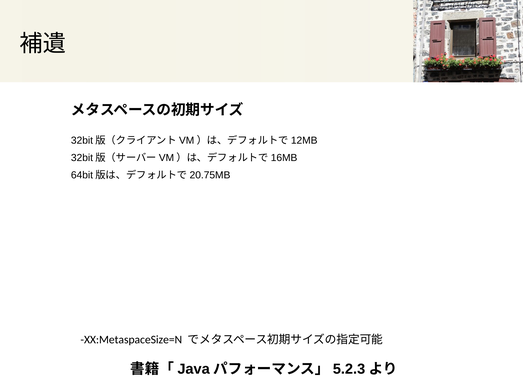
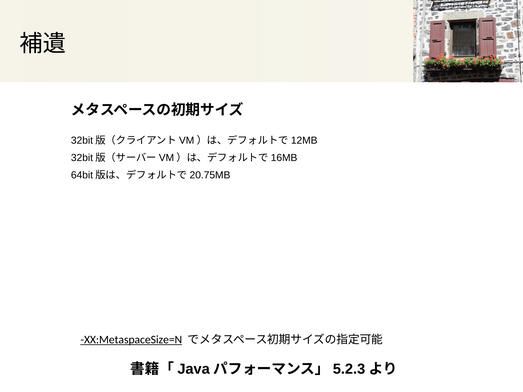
XX:MetaspaceSize=N underline: none -> present (131, 340)
